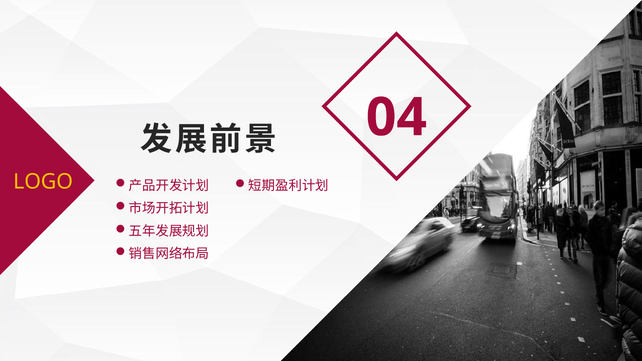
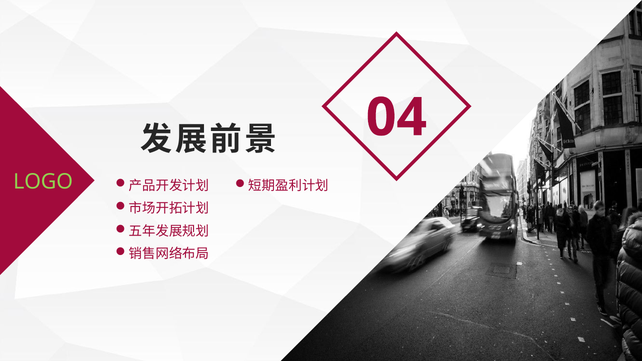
LOGO colour: yellow -> light green (43, 182)
